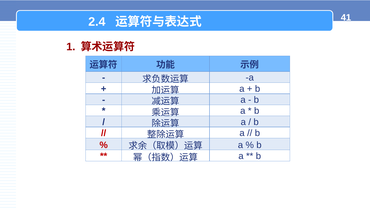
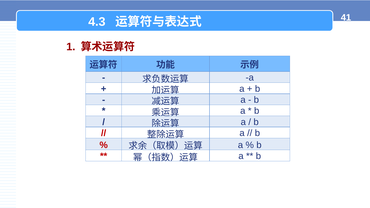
2.4: 2.4 -> 4.3 (97, 22)
